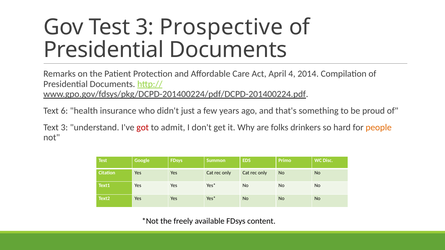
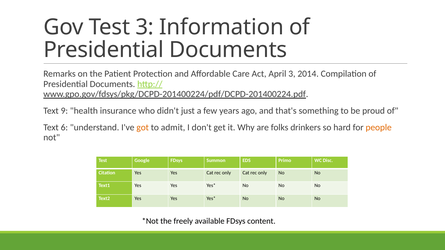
Prospective: Prospective -> Information (221, 27)
April 4: 4 -> 3 (292, 74)
6: 6 -> 9 (64, 111)
Text 3: 3 -> 6 (64, 127)
got colour: red -> orange (143, 127)
